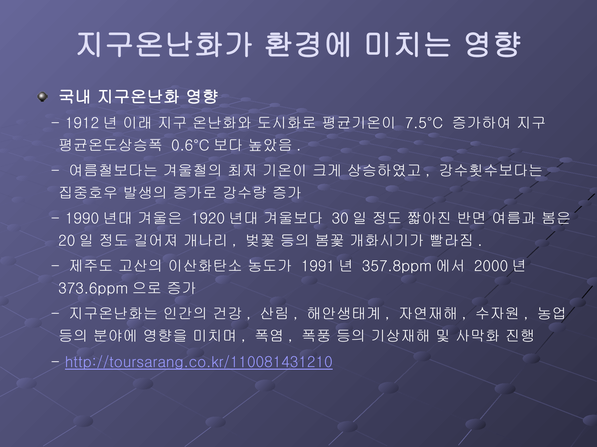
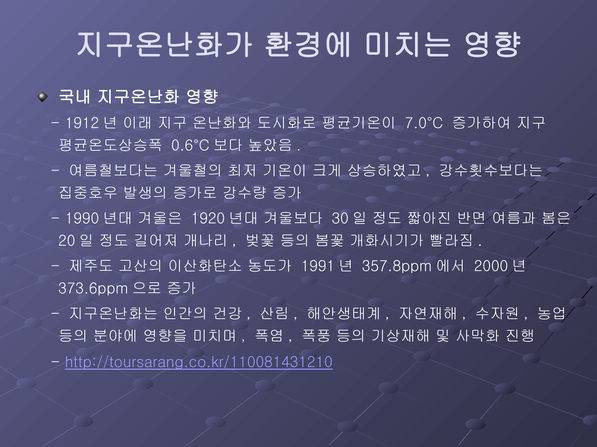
7.5°C: 7.5°C -> 7.0°C (424, 123)
